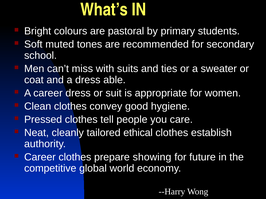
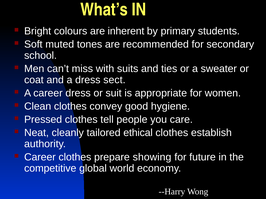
pastoral: pastoral -> inherent (126, 31)
able: able -> sect (114, 80)
